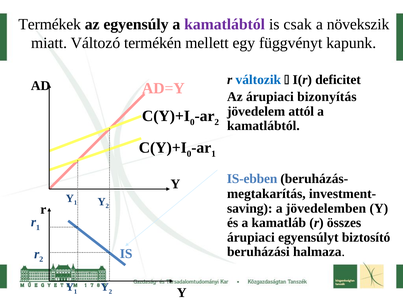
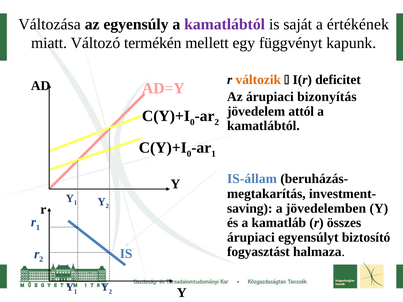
Termékek: Termékek -> Változása (50, 24)
csak: csak -> saját (298, 24)
növekszik: növekszik -> értékének (358, 24)
változik colour: blue -> orange (258, 80)
IS-ebben: IS-ebben -> IS-állam (252, 179)
beruházási: beruházási -> fogyasztást (258, 252)
